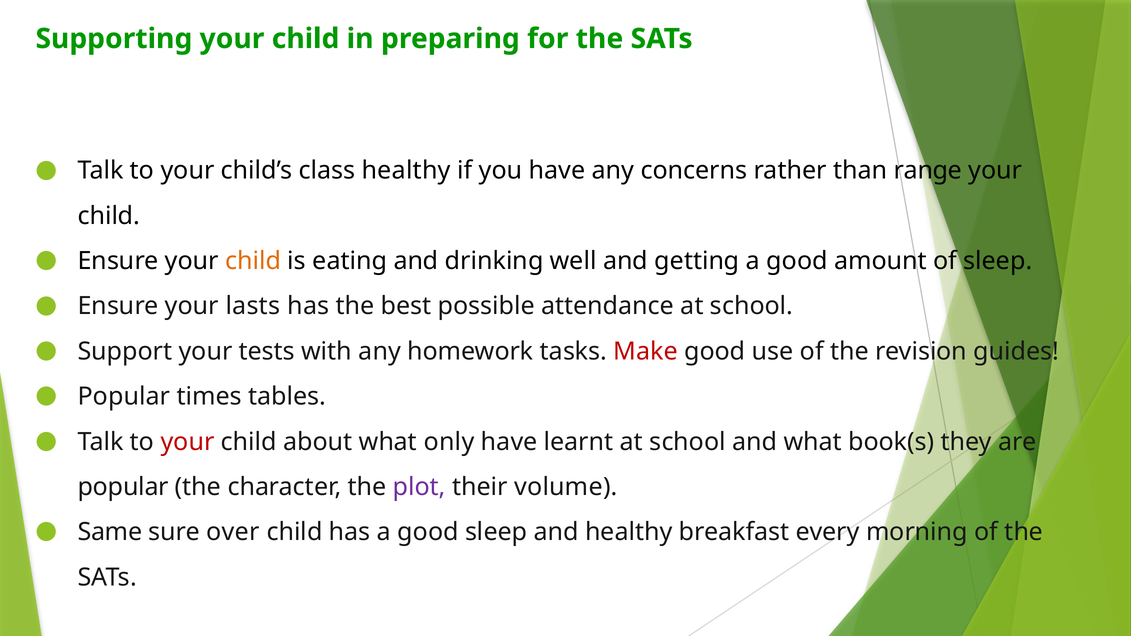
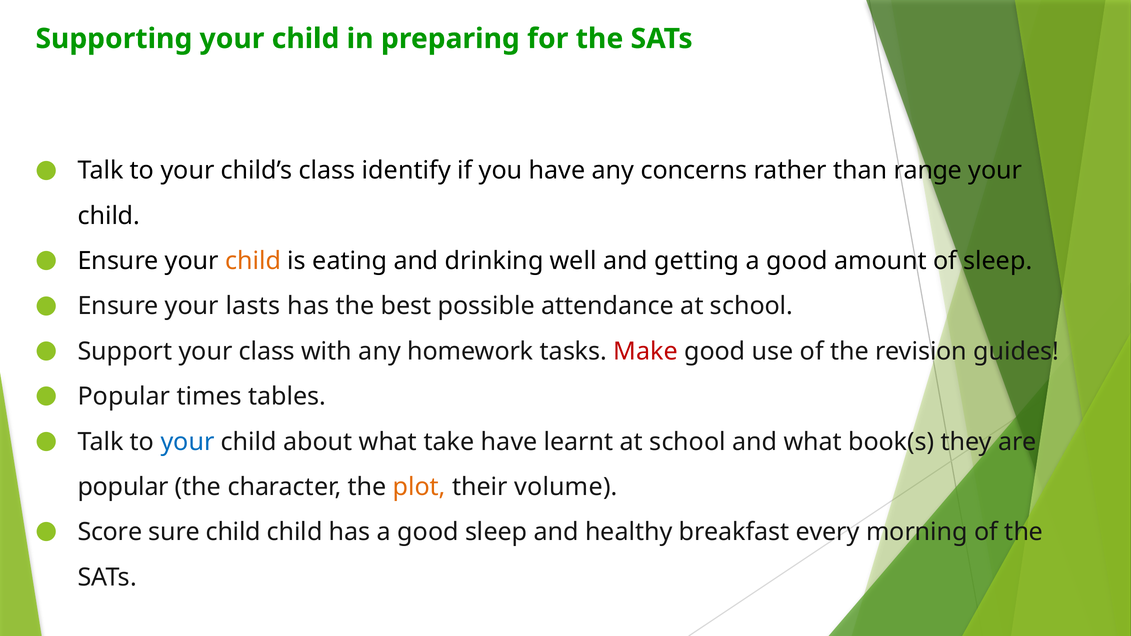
class healthy: healthy -> identify (406, 171)
your tests: tests -> class (267, 351)
your colour: red -> blue (187, 442)
only: only -> take (449, 442)
plot colour: purple -> orange (419, 487)
Same: Same -> Score (110, 532)
sure over: over -> child (233, 532)
